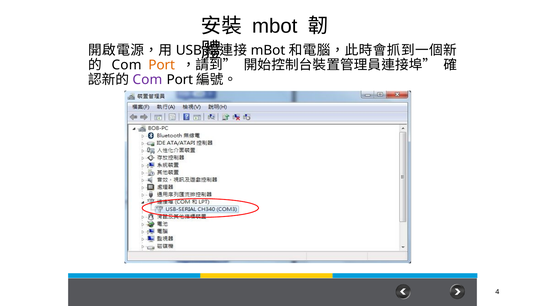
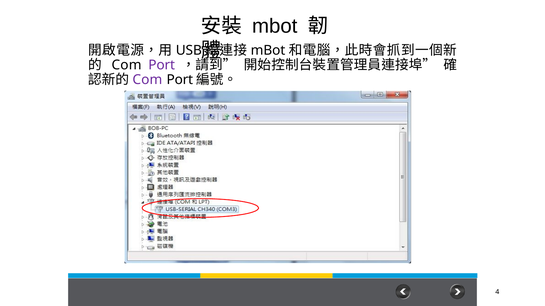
Port colour: orange -> purple (162, 65)
